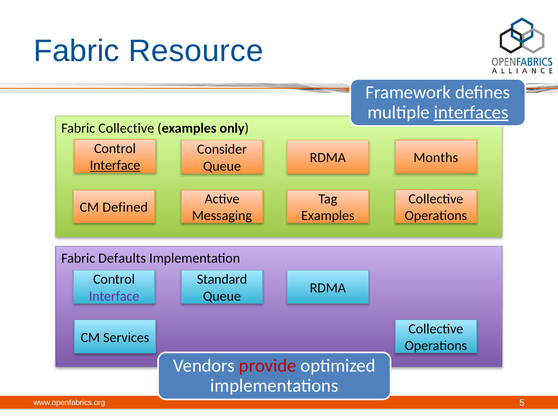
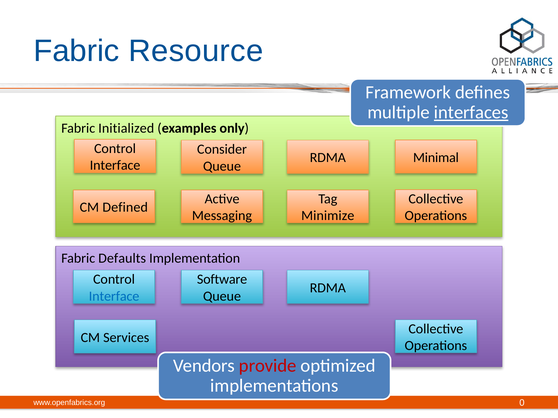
Fabric Collective: Collective -> Initialized (126, 128)
Months: Months -> Minimal (436, 158)
Interface underline: present -> none (115, 165)
Examples: Examples -> Minimize (328, 216)
Standard: Standard -> Software (222, 280)
Interface colour: purple -> blue (114, 296)
5: 5 -> 0 (522, 403)
